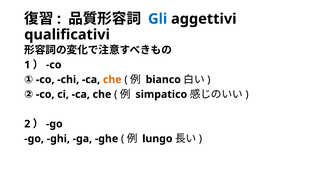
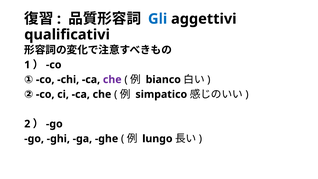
che colour: orange -> purple (112, 80)
